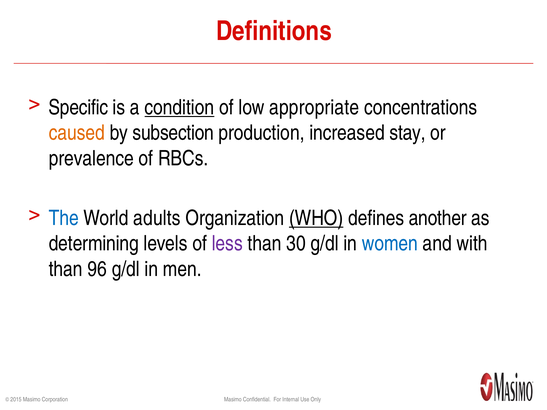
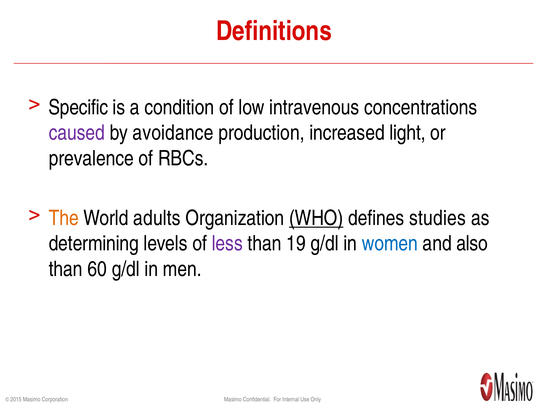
condition underline: present -> none (179, 107)
appropriate: appropriate -> intravenous (314, 107)
caused colour: orange -> purple (77, 133)
subsection: subsection -> avoidance (173, 133)
stay: stay -> light (408, 133)
The colour: blue -> orange (64, 218)
another: another -> studies (438, 218)
30: 30 -> 19 (296, 244)
with: with -> also (472, 244)
96: 96 -> 60 (97, 269)
